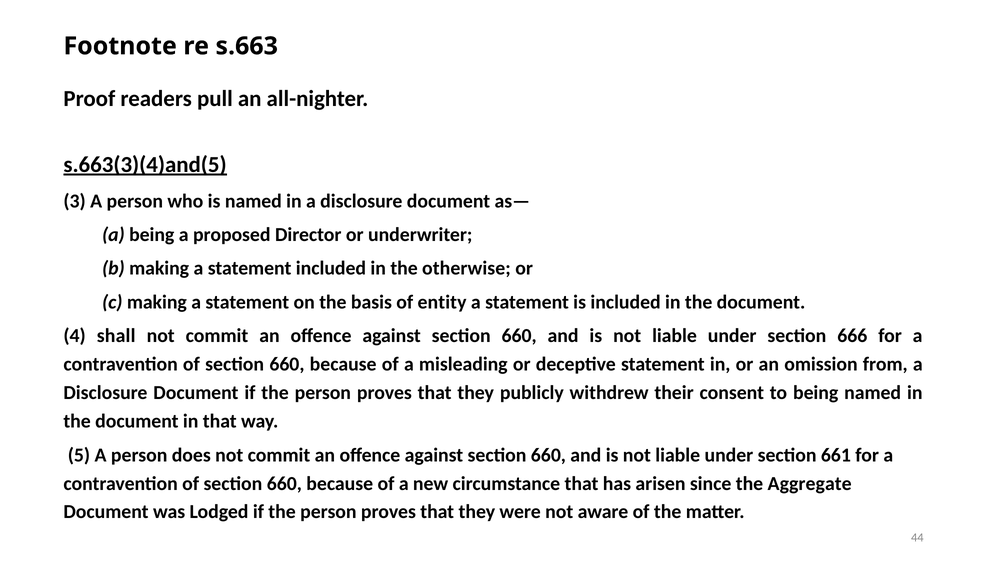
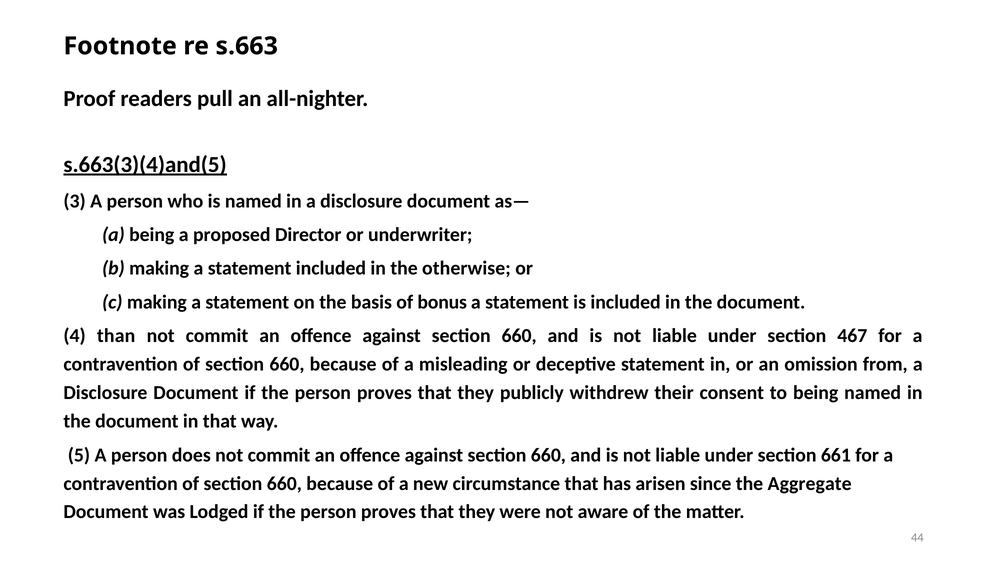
entity: entity -> bonus (442, 302)
shall: shall -> than (116, 336)
666: 666 -> 467 (852, 336)
